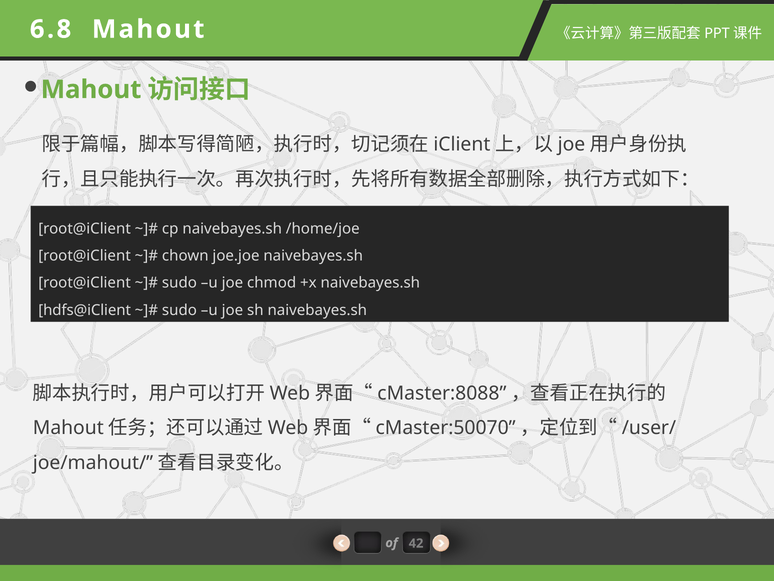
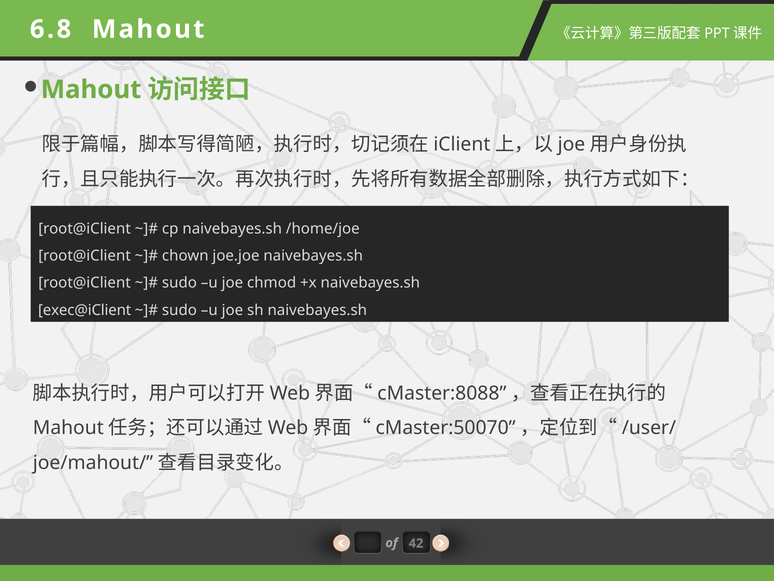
hdfs@iClient: hdfs@iClient -> exec@iClient (85, 310)
